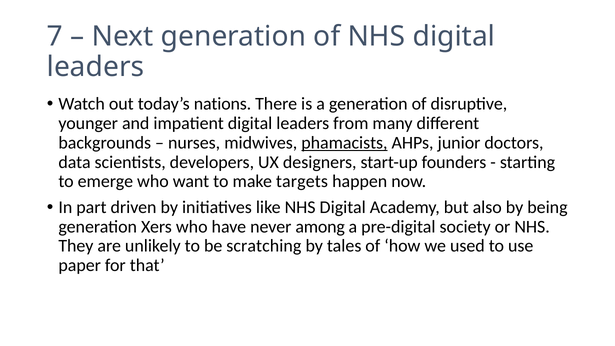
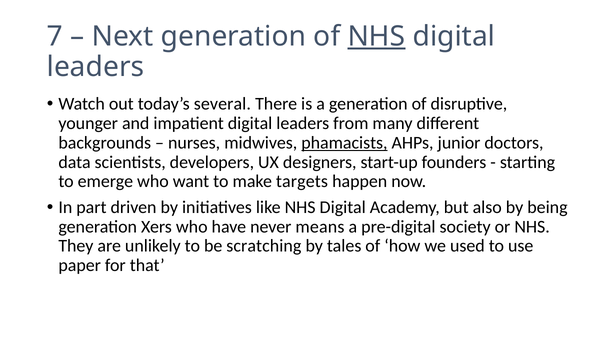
NHS underline: none -> present (376, 36)
nations: nations -> several (222, 104)
among: among -> means (320, 227)
